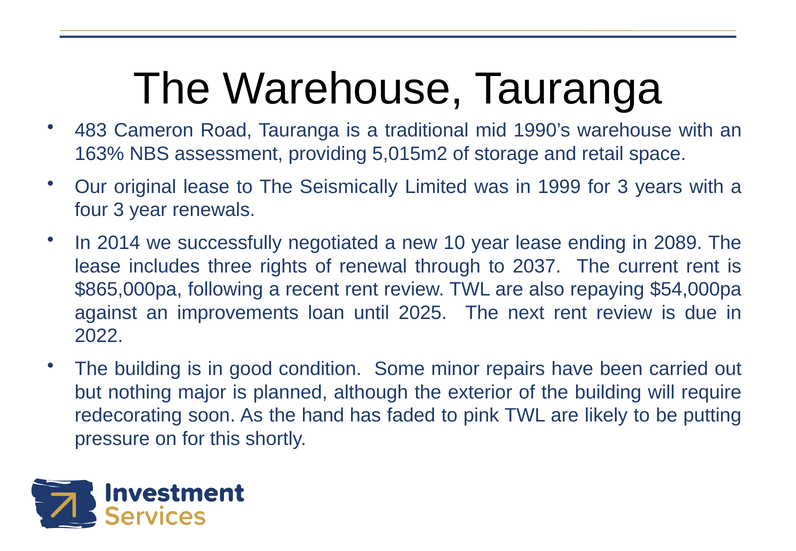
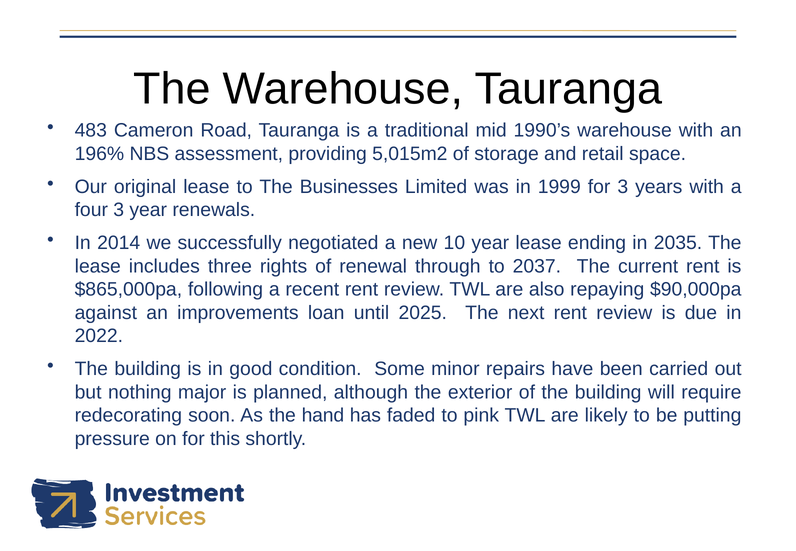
163%: 163% -> 196% (99, 154)
Seismically: Seismically -> Businesses (349, 187)
2089: 2089 -> 2035 (678, 243)
$54,000pa: $54,000pa -> $90,000pa (696, 290)
